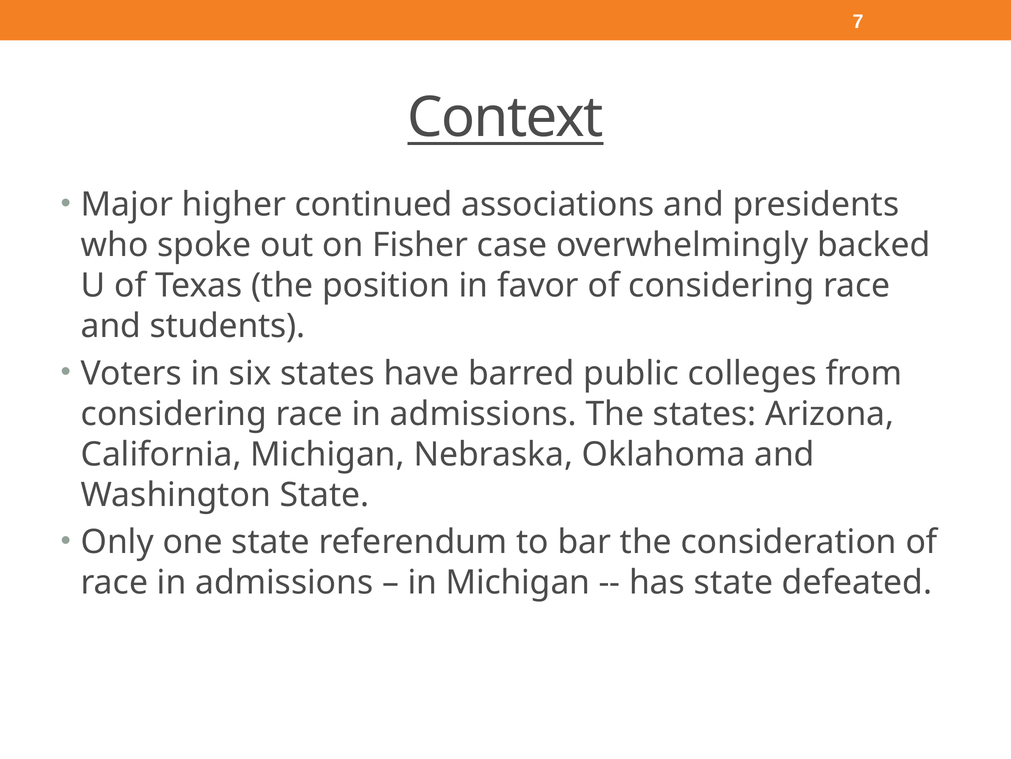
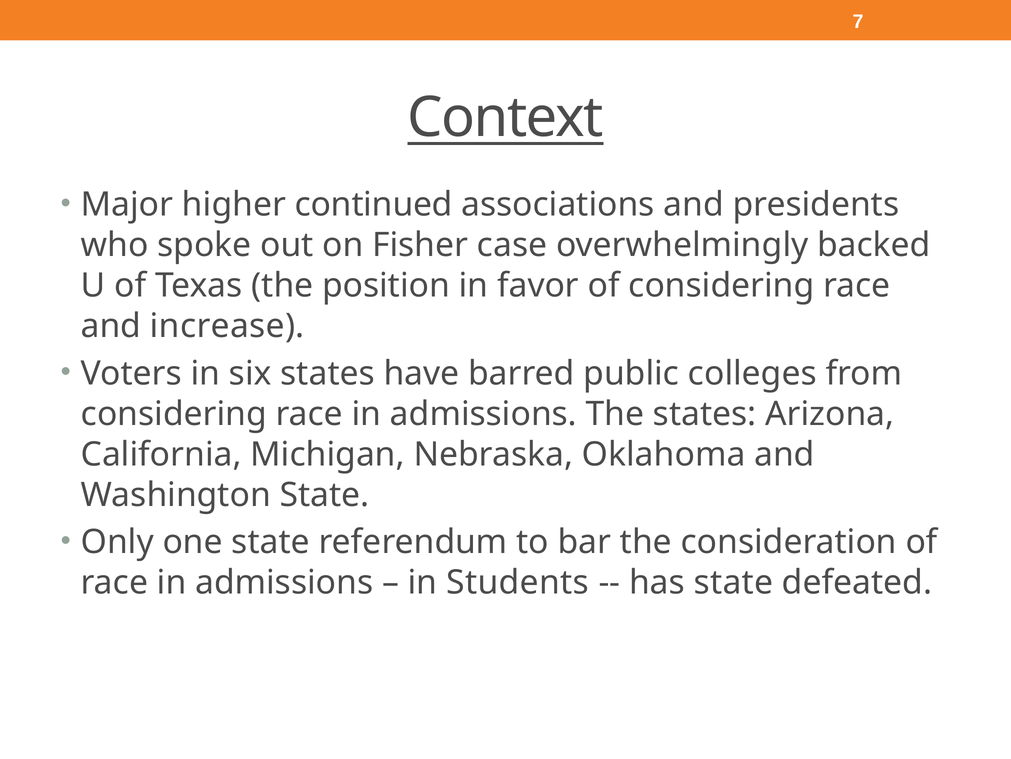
students: students -> increase (227, 326)
in Michigan: Michigan -> Students (518, 582)
